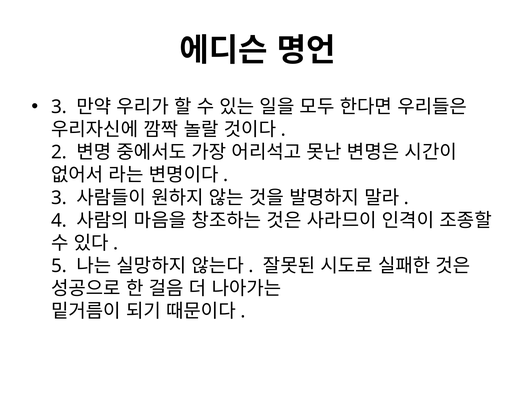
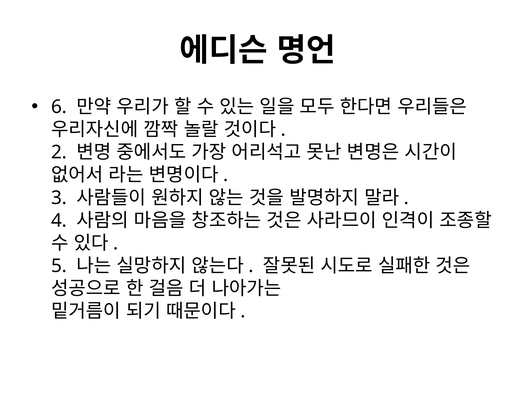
3: 3 -> 6 (59, 107)
